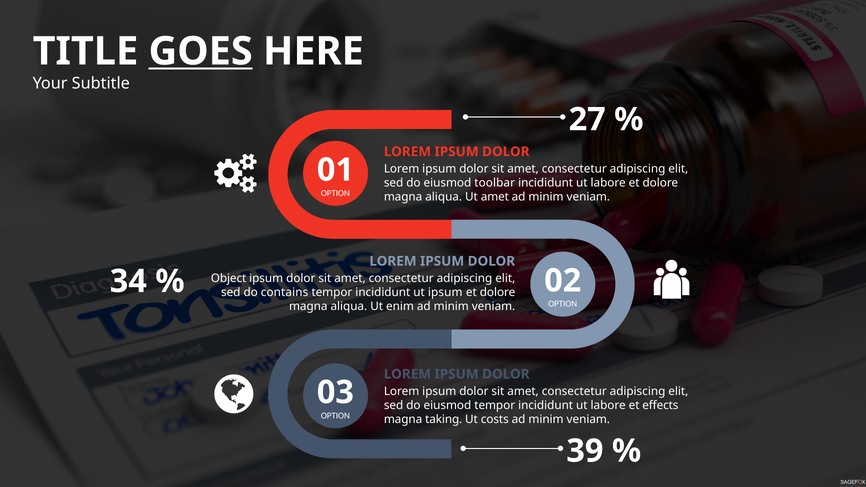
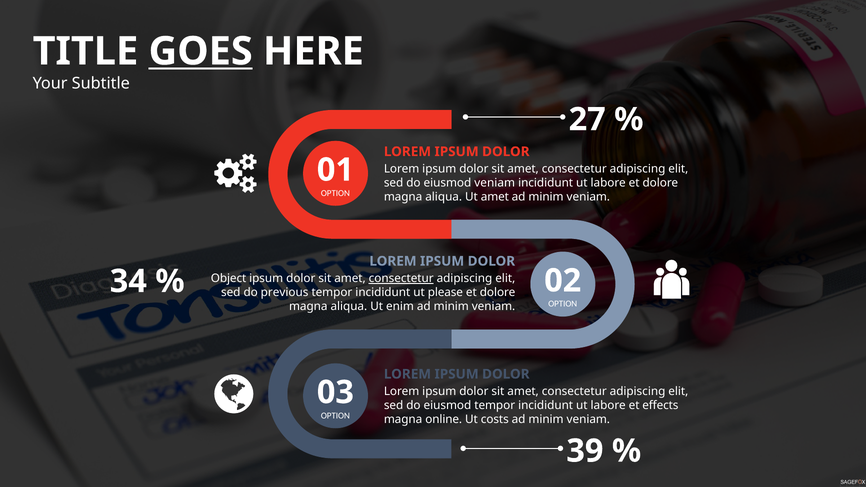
eiusmod toolbar: toolbar -> veniam (495, 183)
consectetur underline: none -> present (401, 278)
contains: contains -> previous (285, 293)
ut ipsum: ipsum -> please (445, 293)
taking: taking -> online (444, 420)
